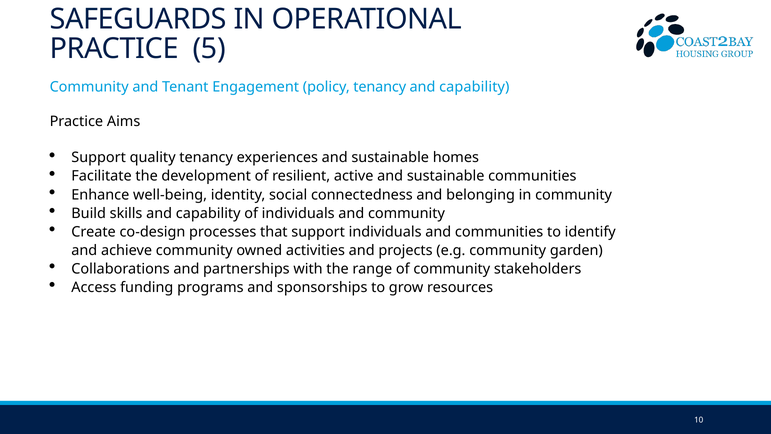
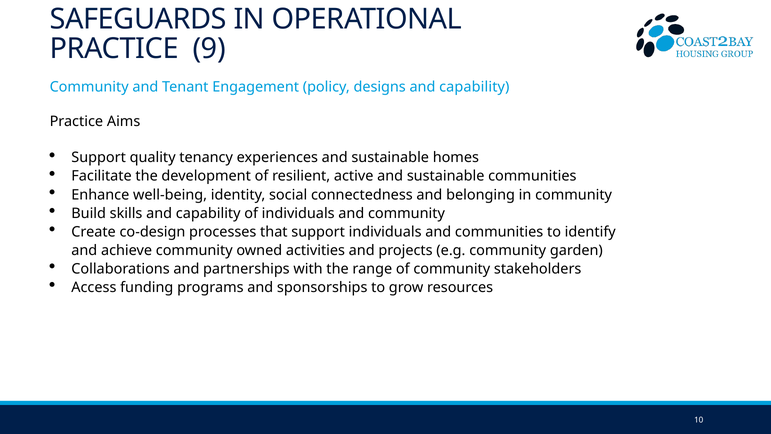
5: 5 -> 9 (209, 48)
policy tenancy: tenancy -> designs (380, 87)
